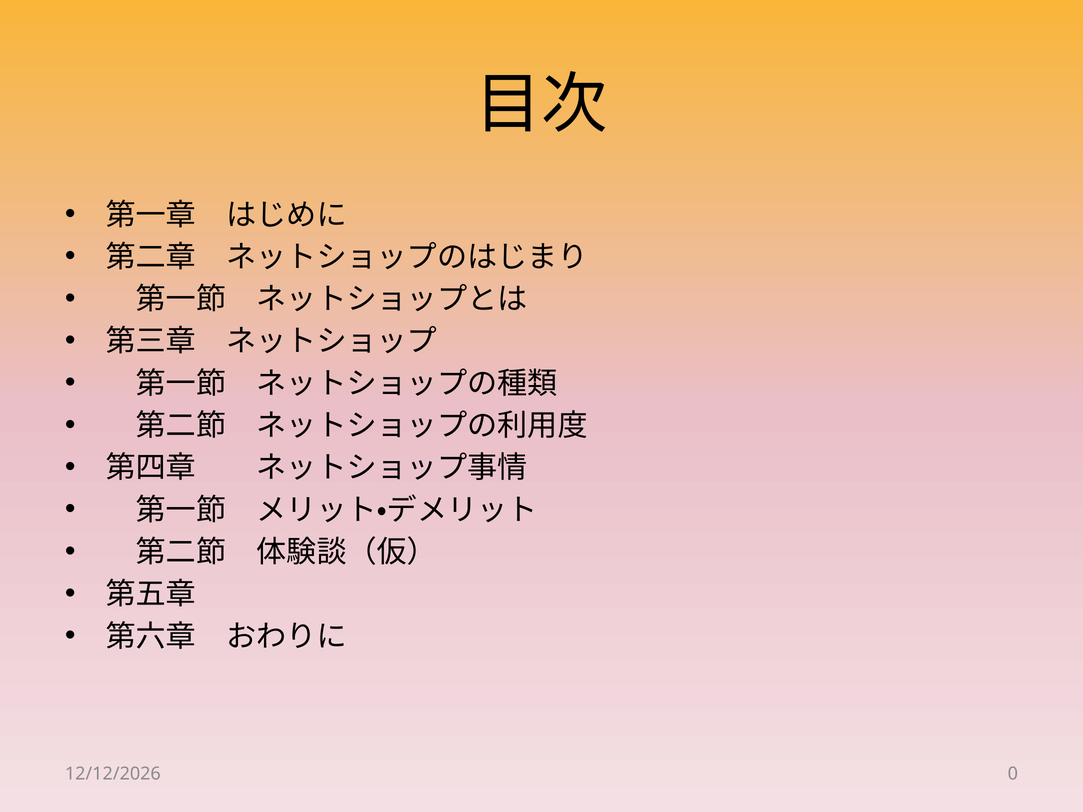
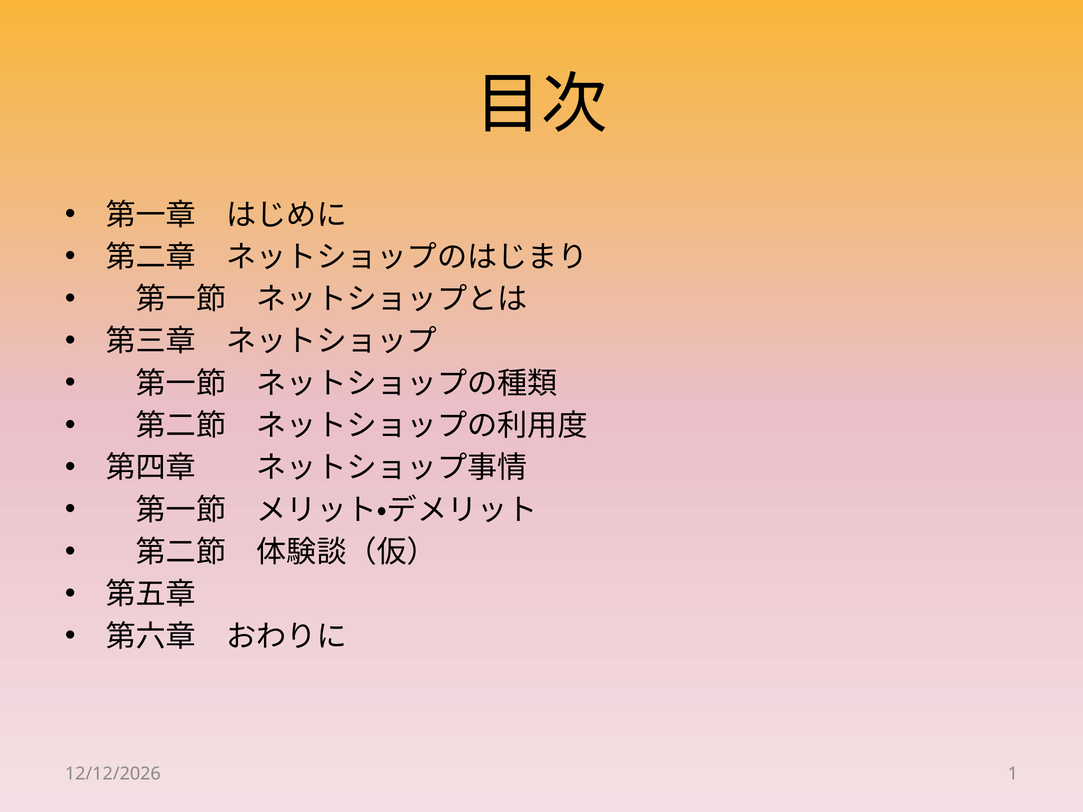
0: 0 -> 1 (1013, 774)
